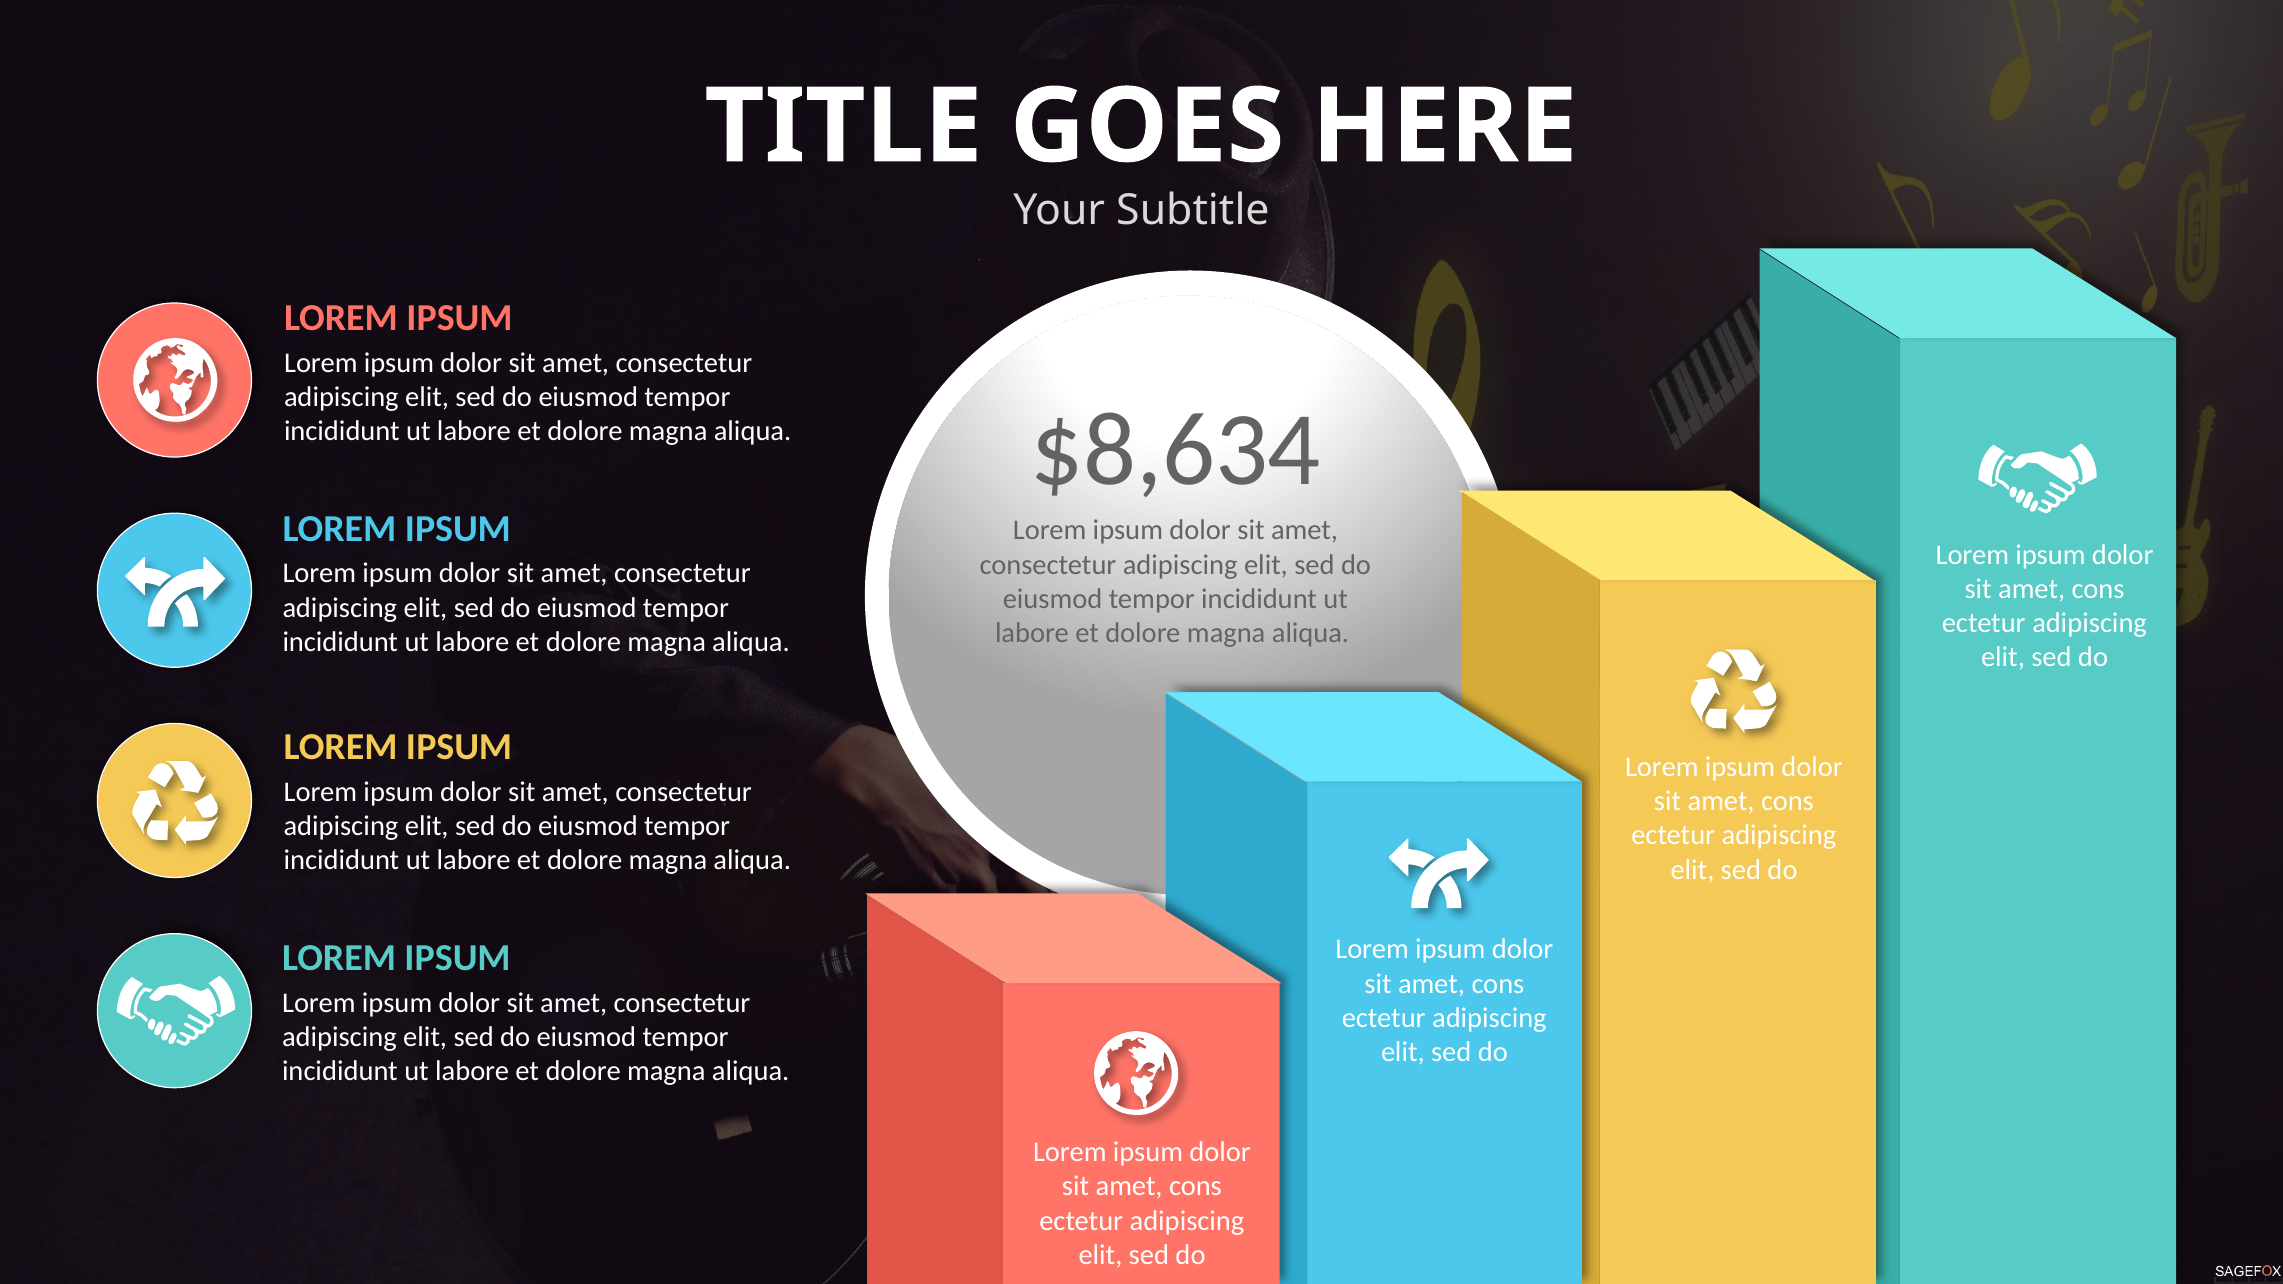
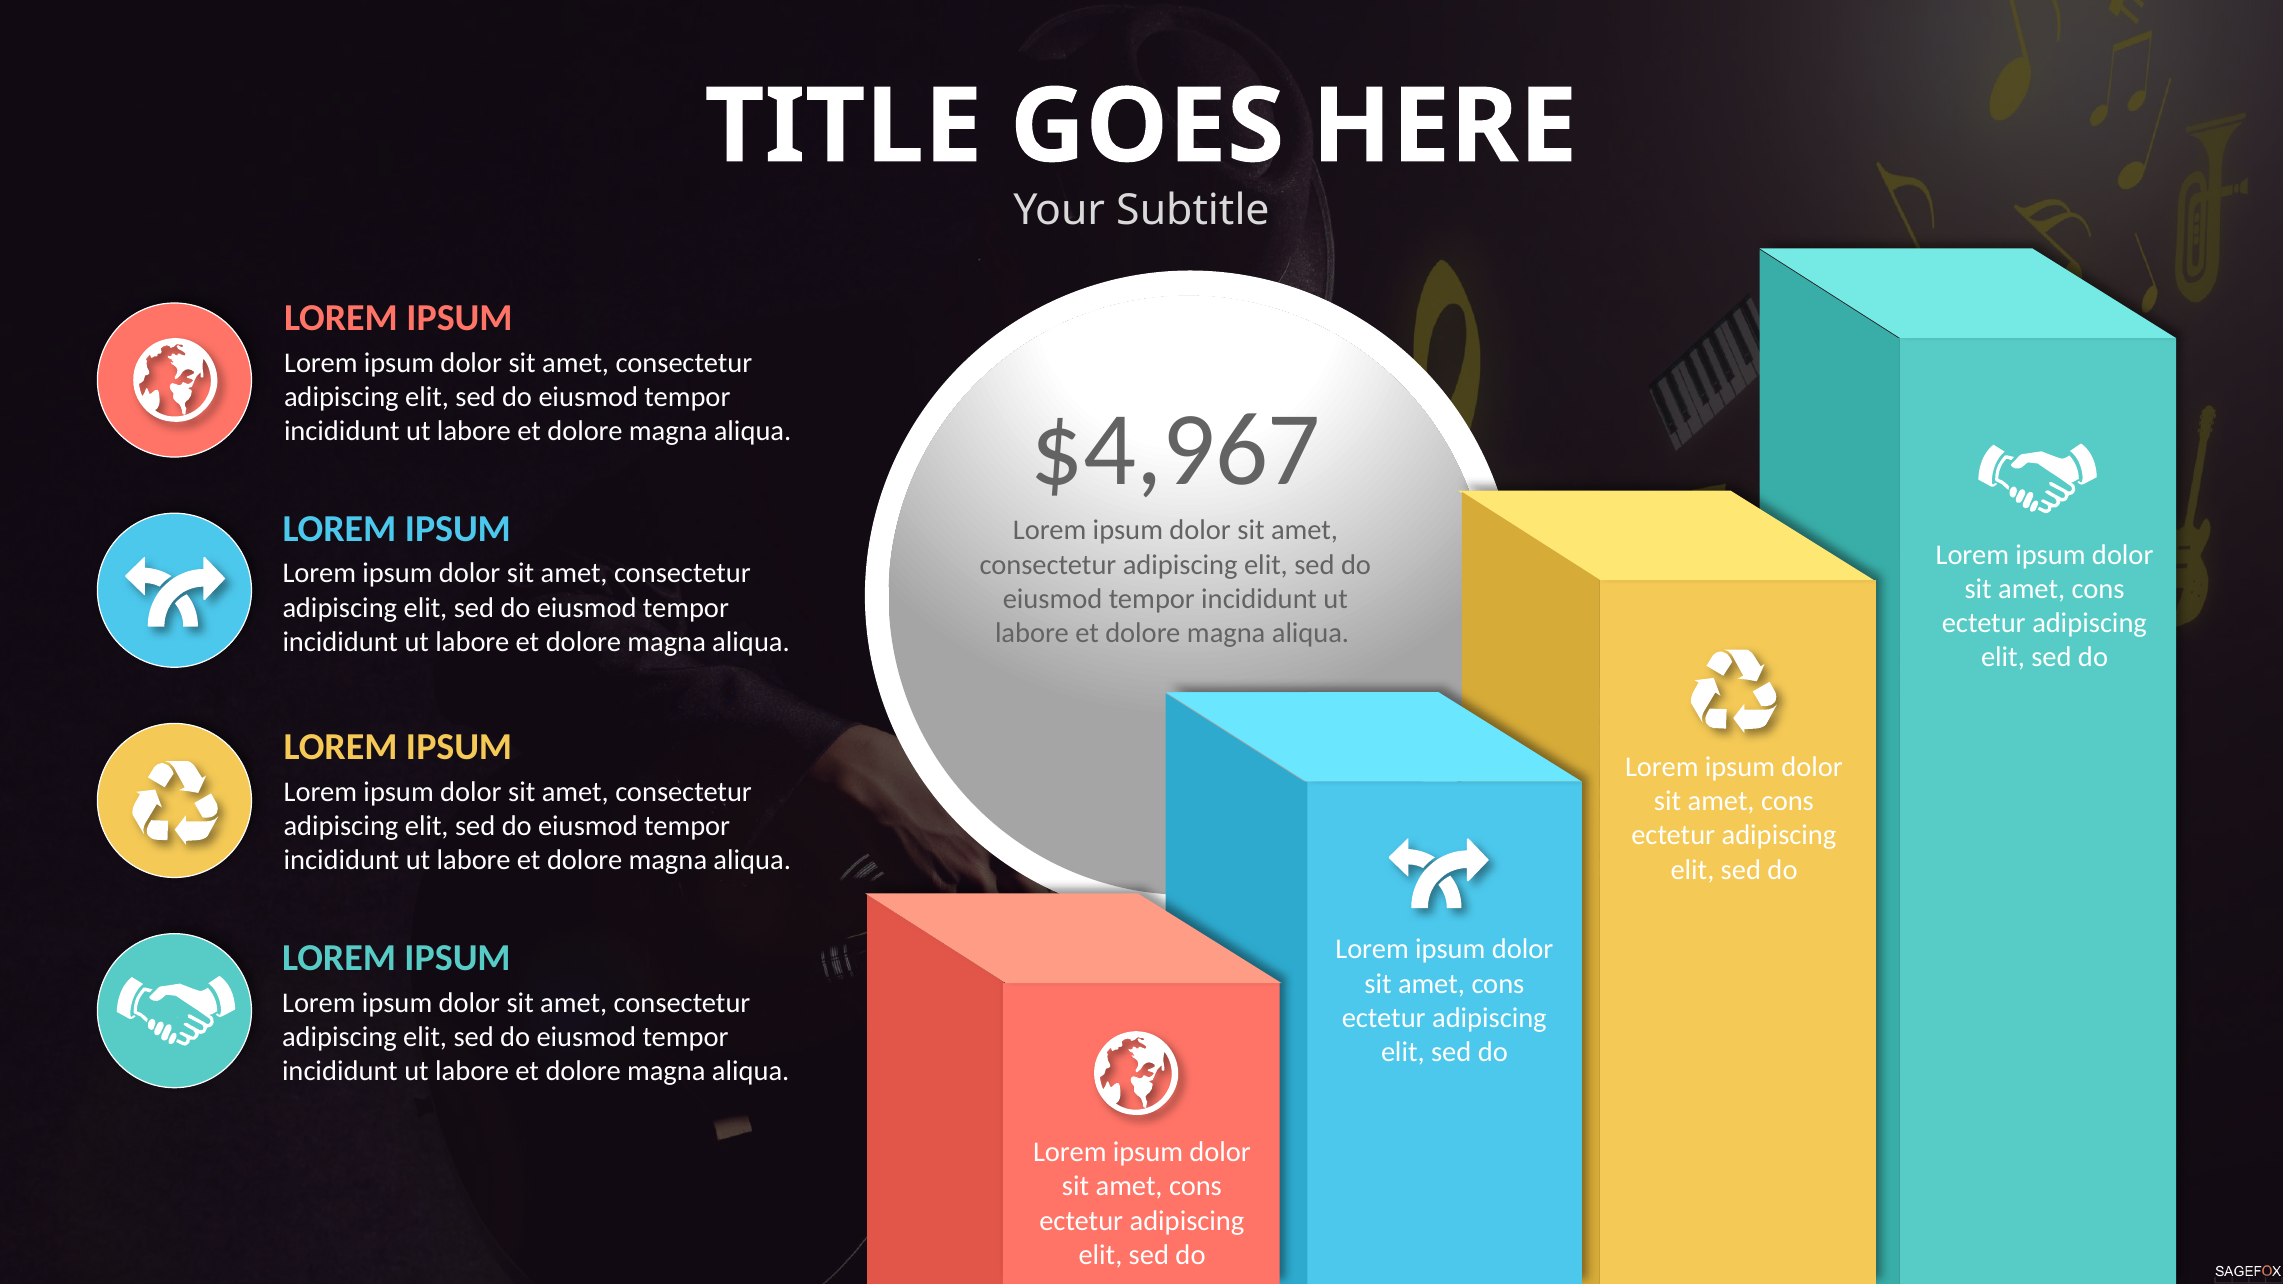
$8,634: $8,634 -> $4,967 (1176, 450)
